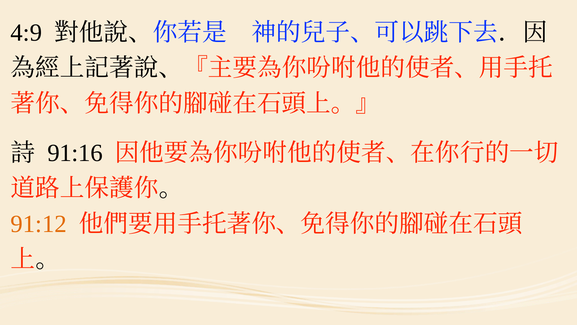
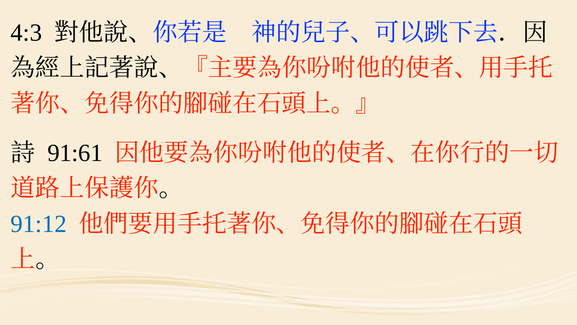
4:9: 4:9 -> 4:3 (26, 32)
91:16: 91:16 -> 91:61 (75, 153)
91:12 colour: orange -> blue (39, 224)
